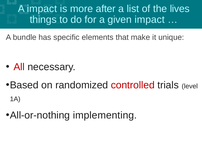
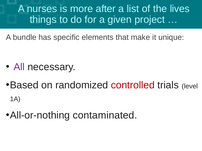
A impact: impact -> nurses (42, 9)
given impact: impact -> project (150, 20)
All colour: red -> purple (19, 67)
implementing: implementing -> contaminated (105, 116)
